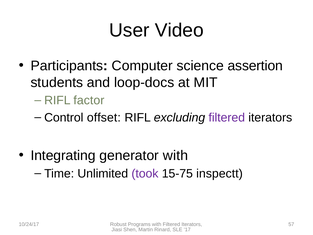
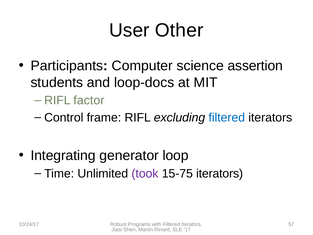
Video: Video -> Other (179, 30)
offset: offset -> frame (104, 117)
filtered colour: purple -> blue (227, 117)
generator with: with -> loop (176, 155)
15-75 inspectt: inspectt -> iterators (220, 173)
